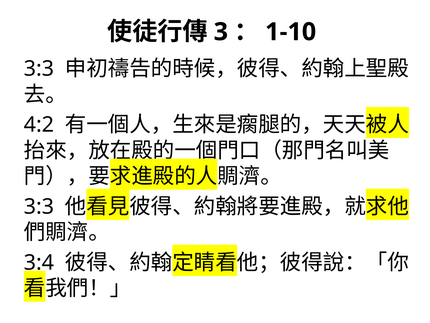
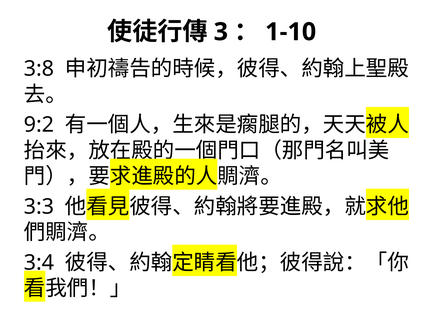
3:3: 3:3 -> 3:8 (39, 69)
4:2: 4:2 -> 9:2 (39, 125)
